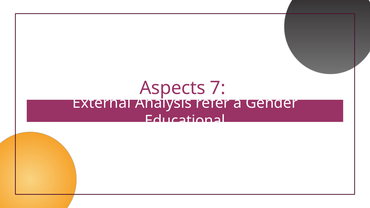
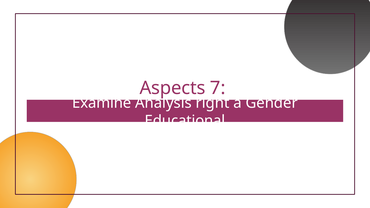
External: External -> Examine (102, 103)
refer: refer -> right (213, 103)
